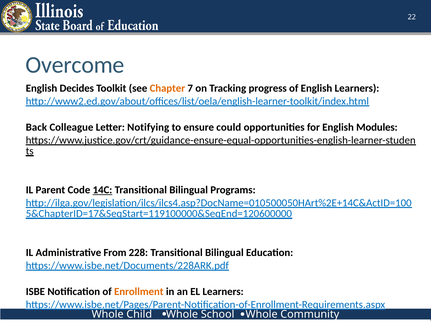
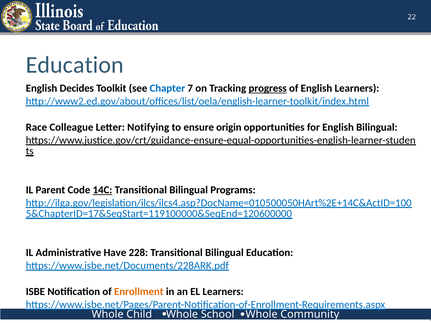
Overcome: Overcome -> Education (75, 65)
Chapter colour: orange -> blue (167, 88)
progress underline: none -> present (268, 88)
Back: Back -> Race (36, 127)
could: could -> origin (229, 127)
English Modules: Modules -> Bilingual (377, 127)
From: From -> Have (115, 253)
